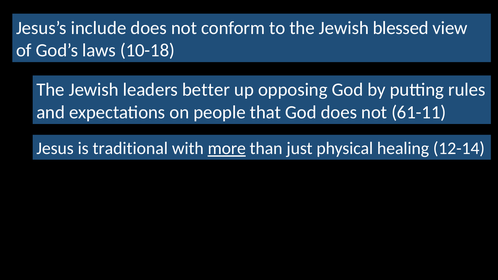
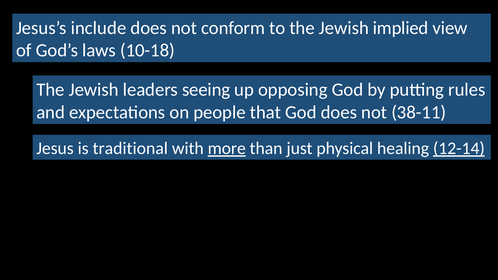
blessed: blessed -> implied (401, 28)
better: better -> seeing (206, 90)
61-11: 61-11 -> 38-11 (419, 112)
12-14 underline: none -> present (459, 149)
